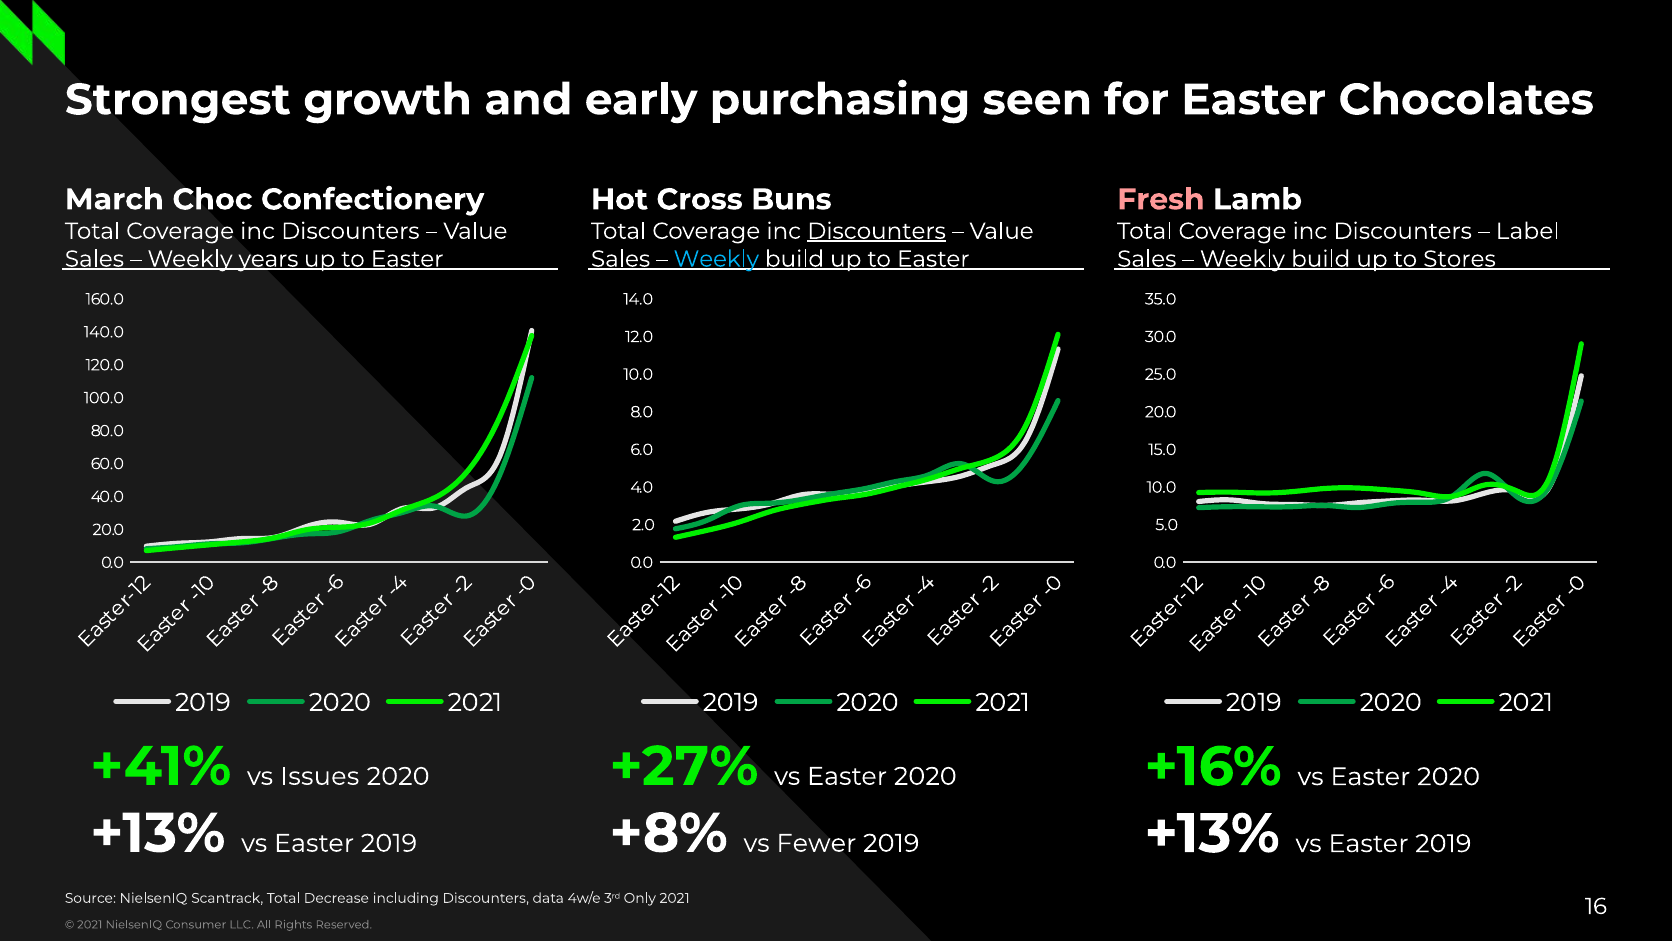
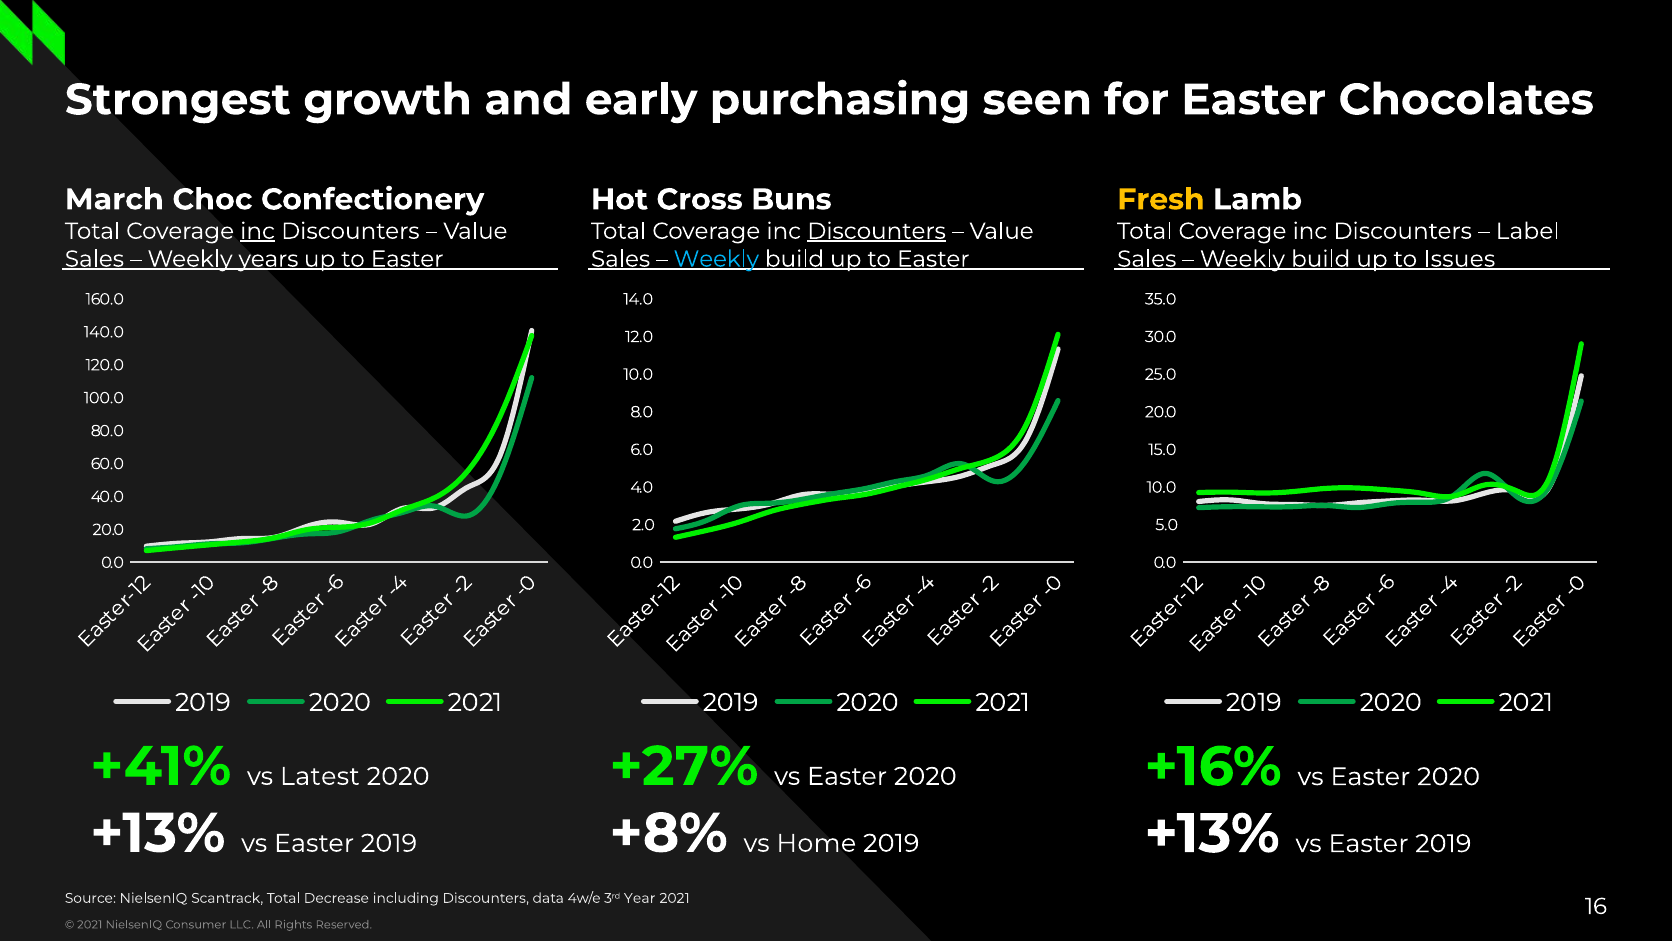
Fresh colour: pink -> yellow (1161, 199)
inc underline: none -> present (258, 231)
Stores: Stores -> Issues (1459, 259)
Issues: Issues -> Latest (320, 776)
Fewer: Fewer -> Home (816, 843)
Only: Only -> Year (640, 898)
